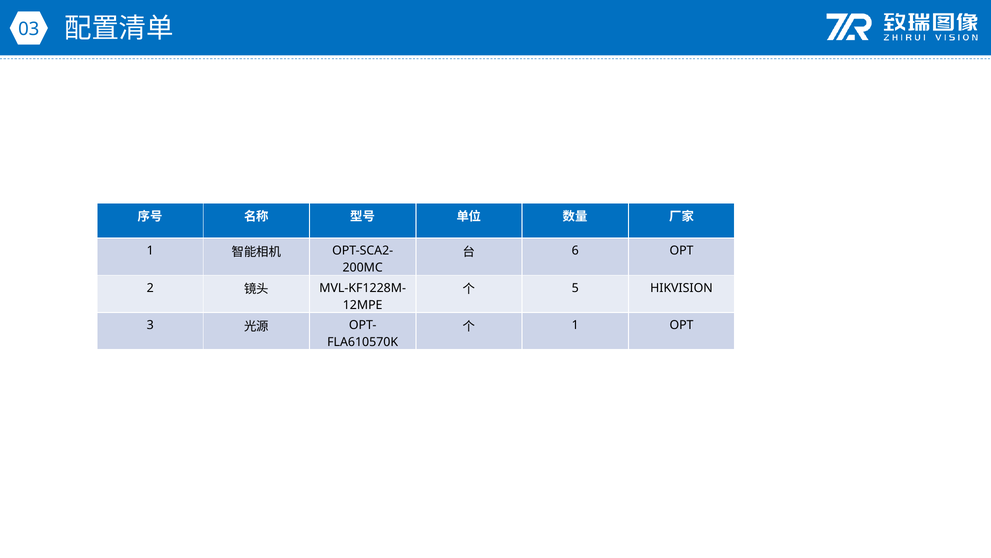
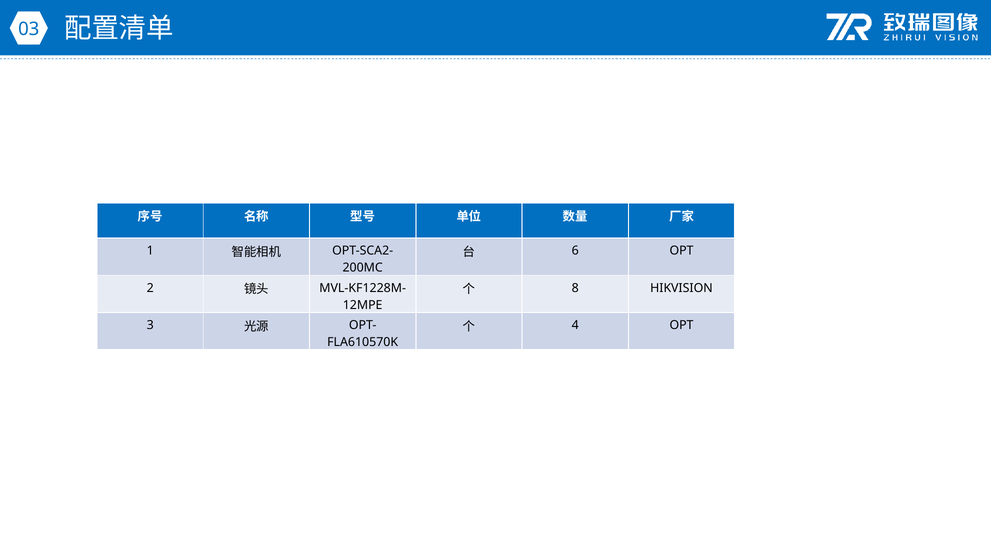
5: 5 -> 8 (575, 288)
1: 1 -> 4 (575, 325)
